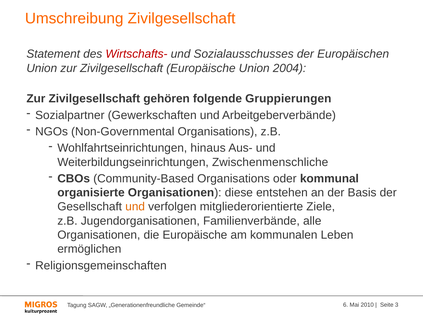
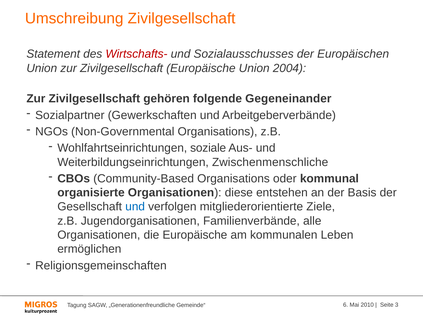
Gruppierungen: Gruppierungen -> Gegeneinander (288, 99)
hinaus: hinaus -> soziale (208, 148)
und colour: orange -> blue (135, 207)
